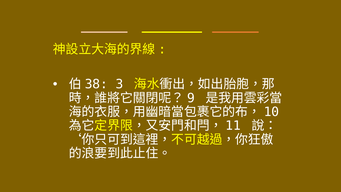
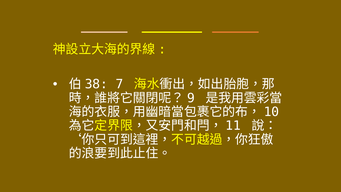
3: 3 -> 7 (119, 84)
